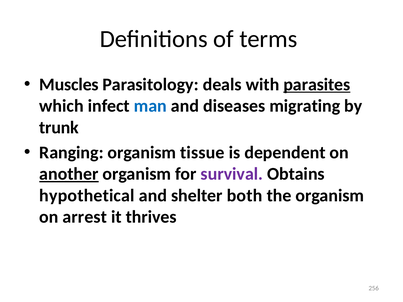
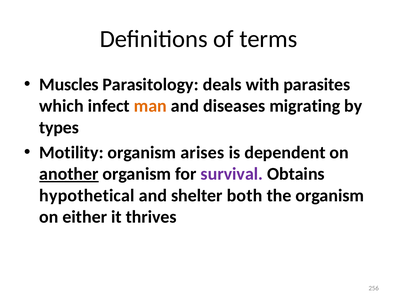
parasites underline: present -> none (317, 85)
man colour: blue -> orange (150, 106)
trunk: trunk -> types (59, 128)
Ranging: Ranging -> Motility (71, 153)
tissue: tissue -> arises (202, 153)
arrest: arrest -> either (85, 217)
